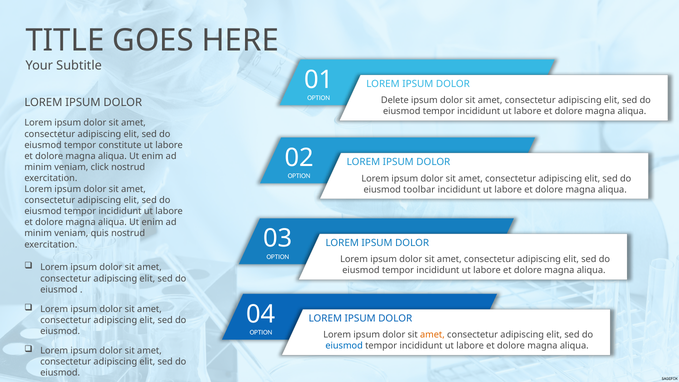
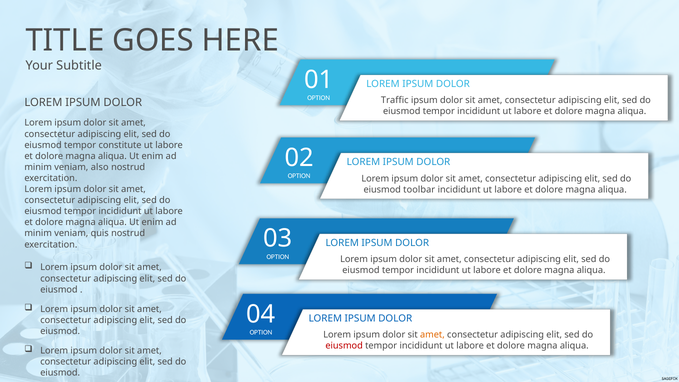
Delete: Delete -> Traffic (395, 100)
click: click -> also (100, 167)
eiusmod colour: blue -> red (344, 346)
